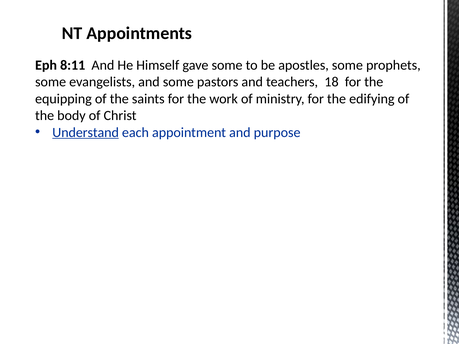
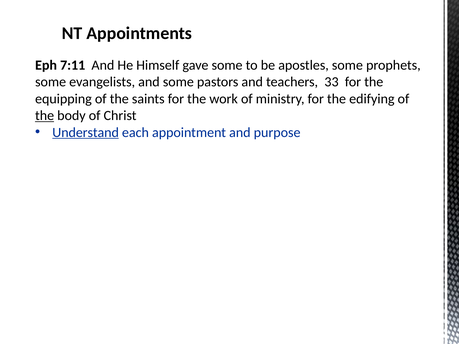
8:11: 8:11 -> 7:11 (73, 65)
18: 18 -> 33 (332, 82)
the underline: none -> present (45, 116)
